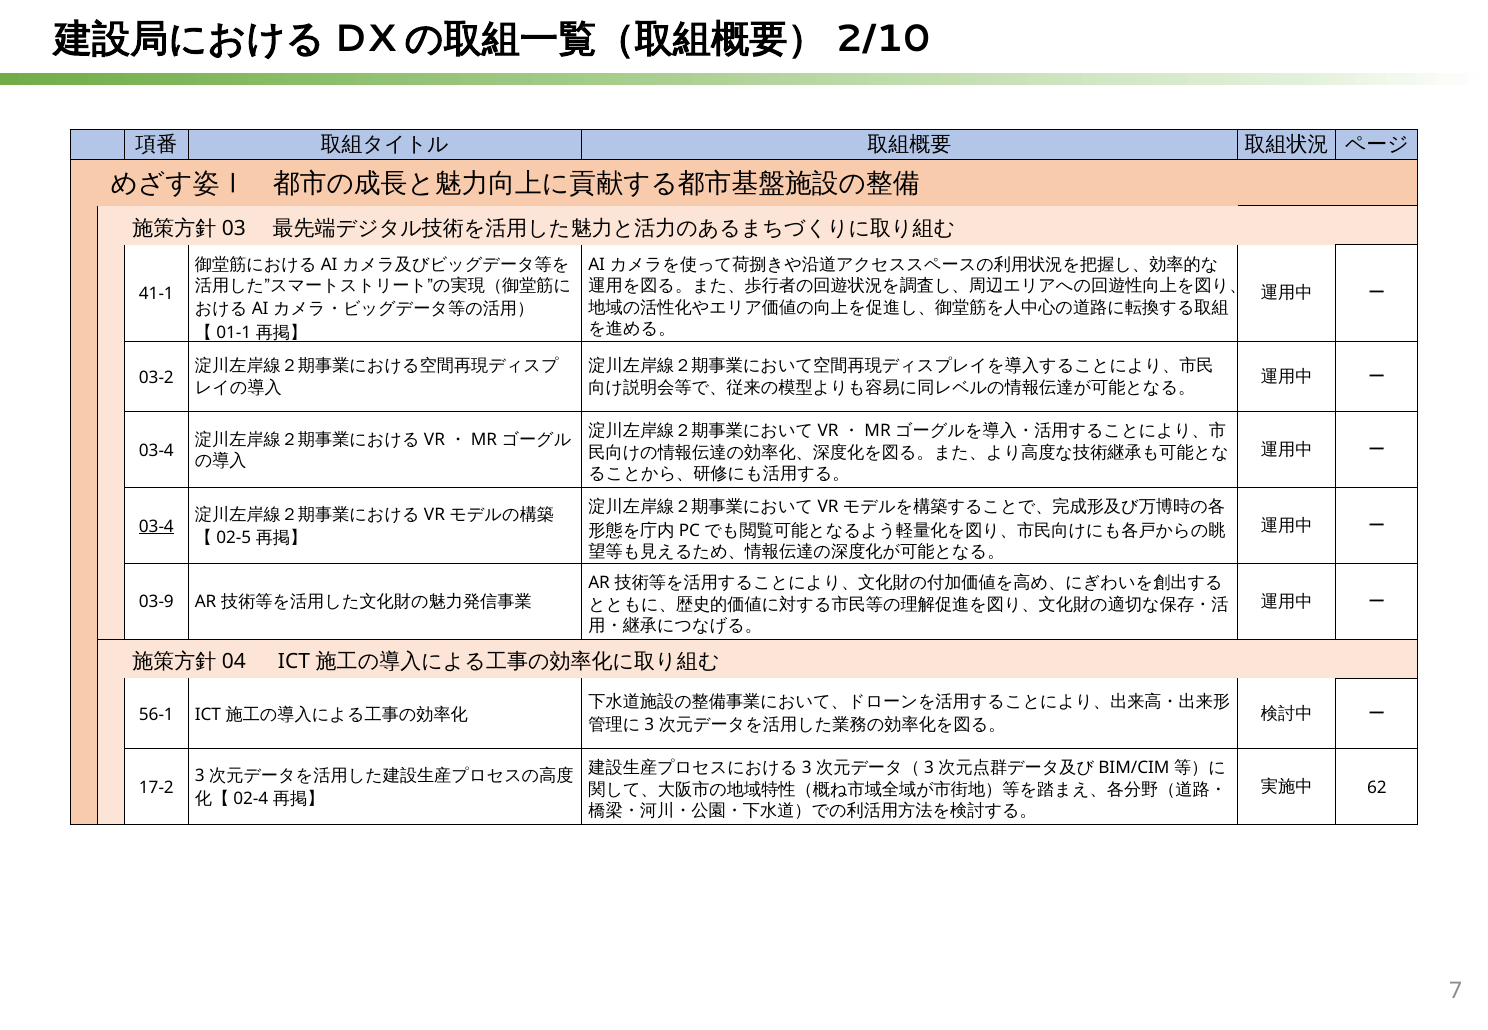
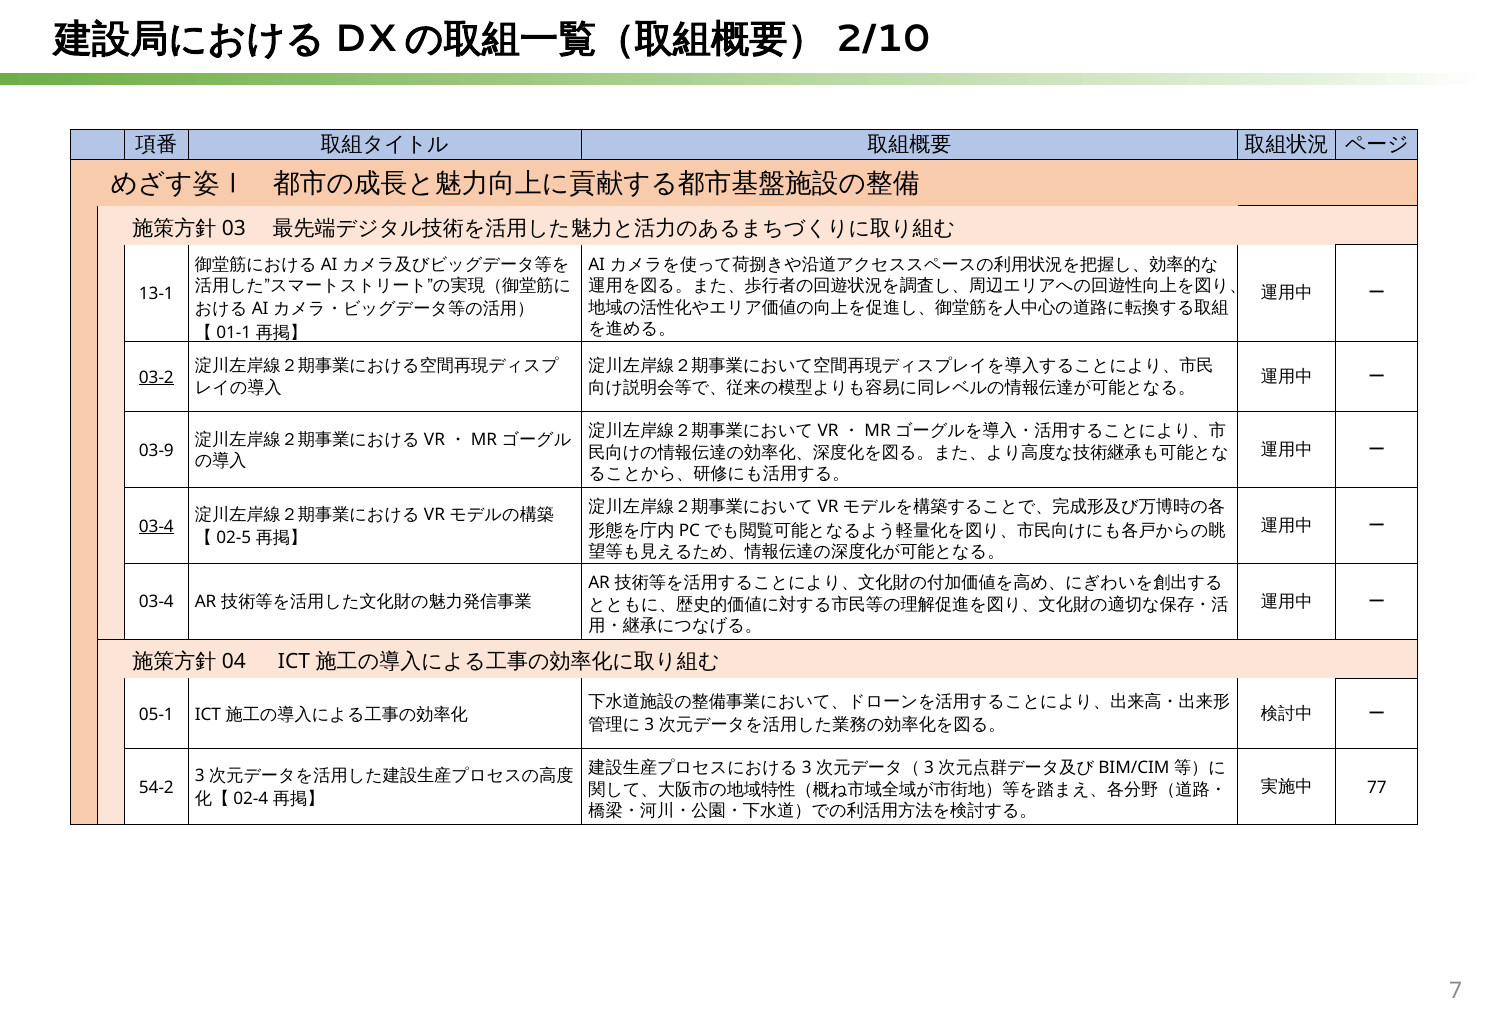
41-1: 41-1 -> 13-1 (156, 294)
03-2 underline: none -> present (156, 378)
03-4: 03-4 -> 03-9 (156, 451)
03-9: 03-9 -> 03-4 (156, 602)
56-1: 56-1 -> 05-1 (156, 715)
62: 62 -> 77 (1377, 788)
17-2: 17-2 -> 54-2 (156, 788)
